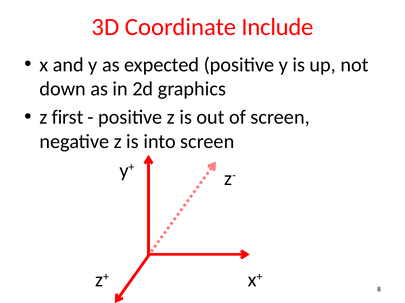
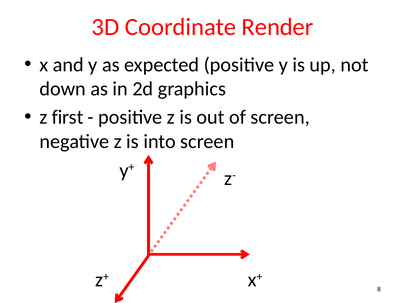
Include: Include -> Render (278, 27)
